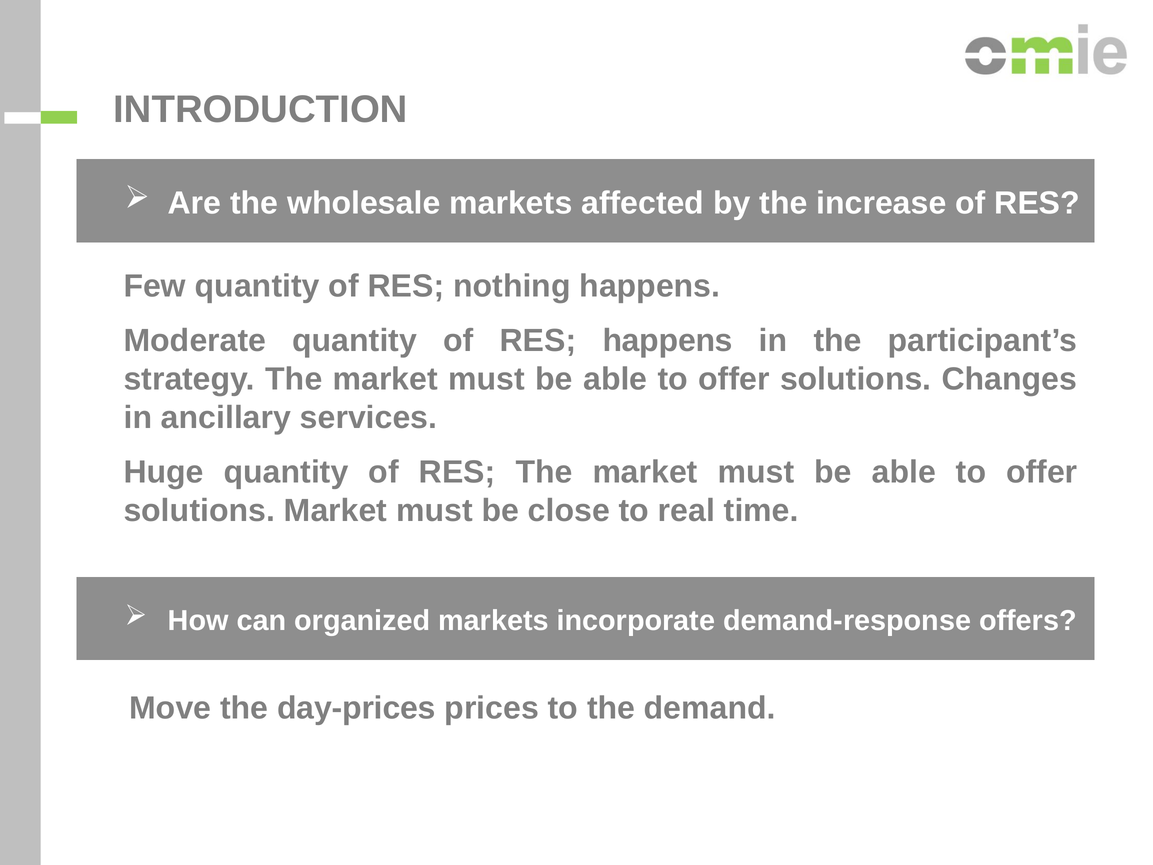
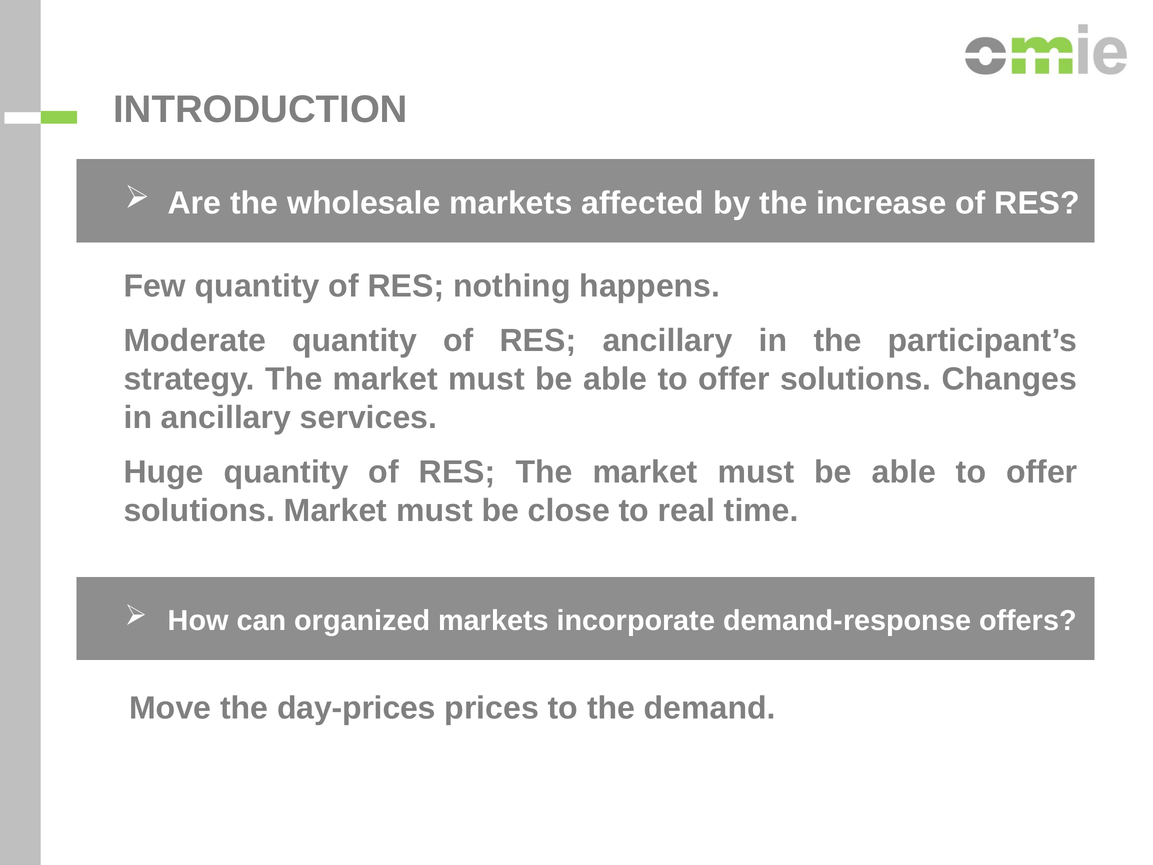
RES happens: happens -> ancillary (668, 340)
